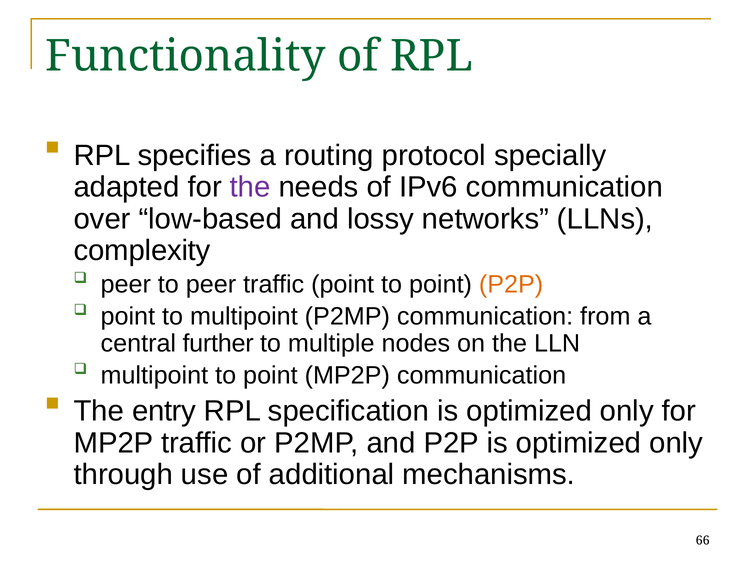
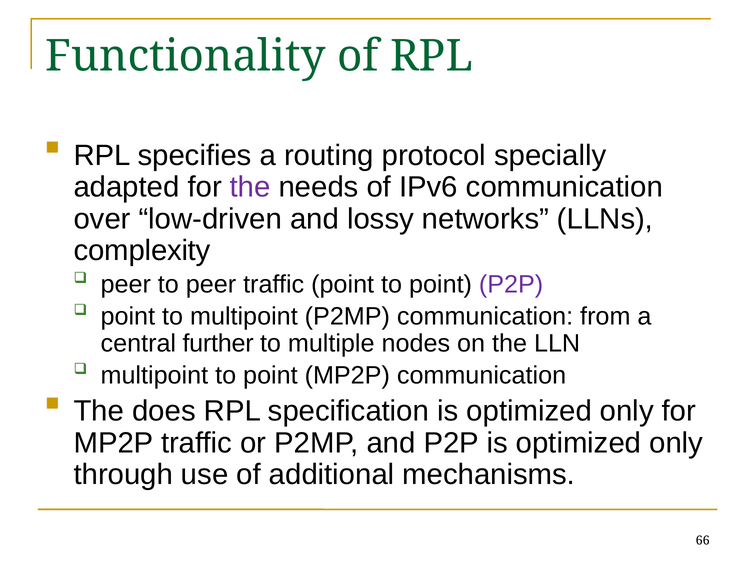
low-based: low-based -> low-driven (210, 219)
P2P colour: orange -> purple (511, 285)
entry: entry -> does (164, 411)
